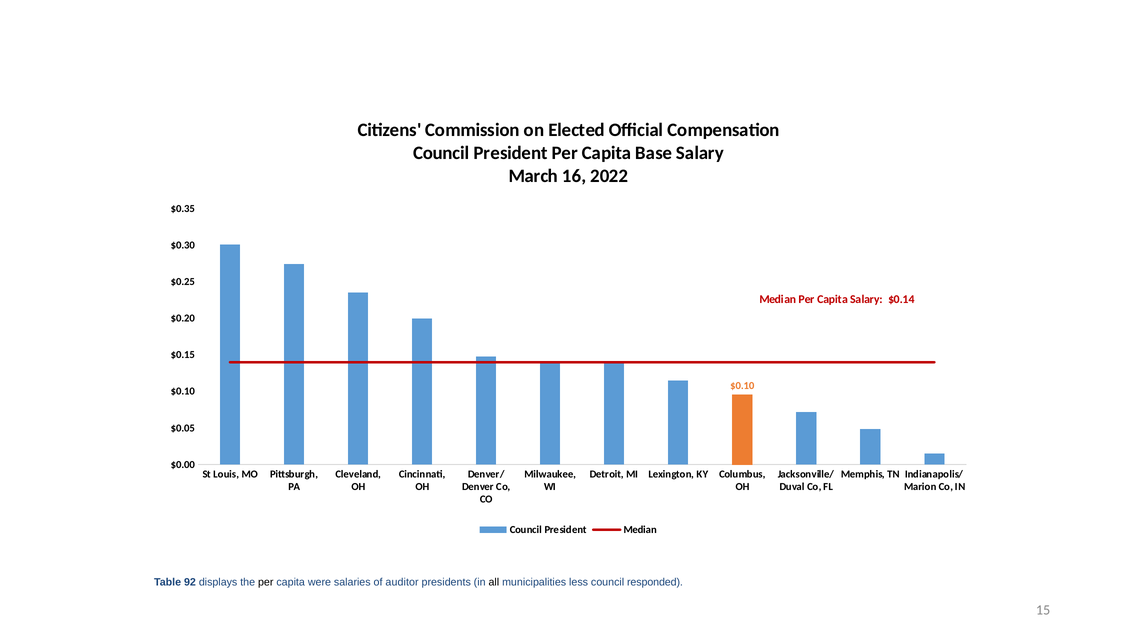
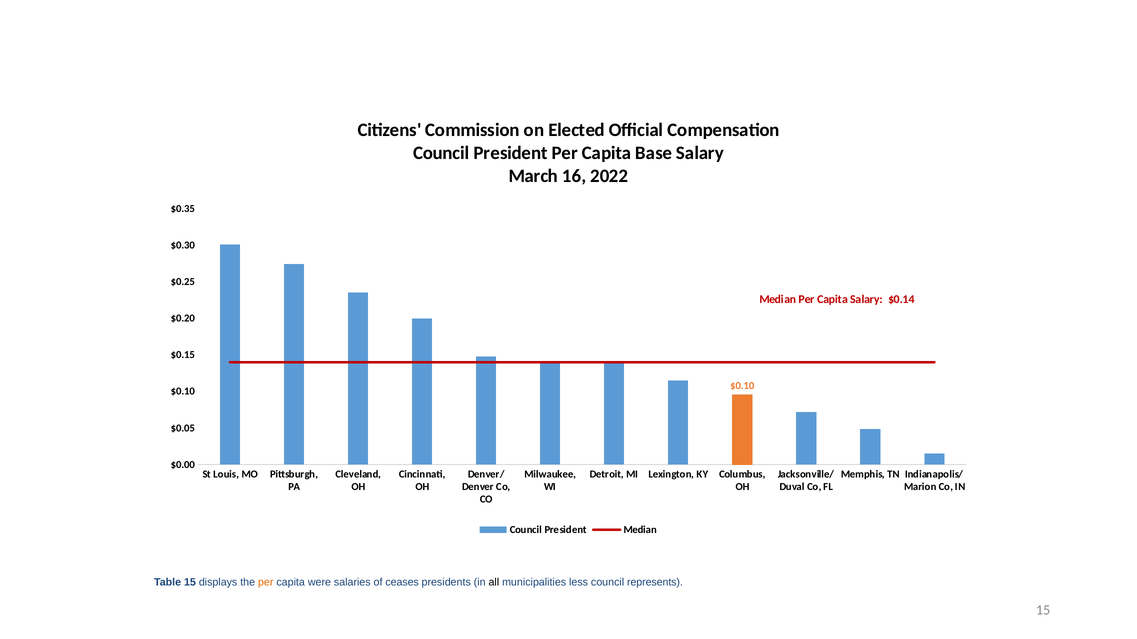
Table 92: 92 -> 15 (190, 583)
per colour: black -> orange (266, 583)
auditor: auditor -> ceases (402, 583)
responded: responded -> represents (655, 583)
